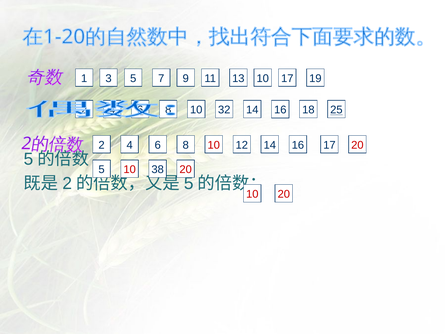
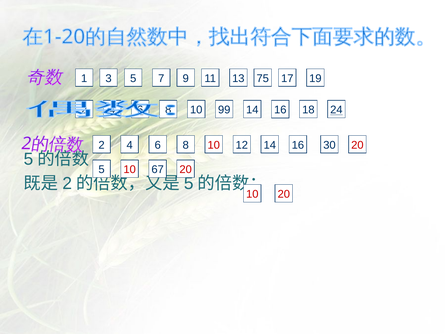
5 10: 10 -> 75 (263, 78)
32: 32 -> 99 (224, 110)
25: 25 -> 24 (336, 110)
4 17: 17 -> 30 (329, 145)
38: 38 -> 67 (158, 169)
